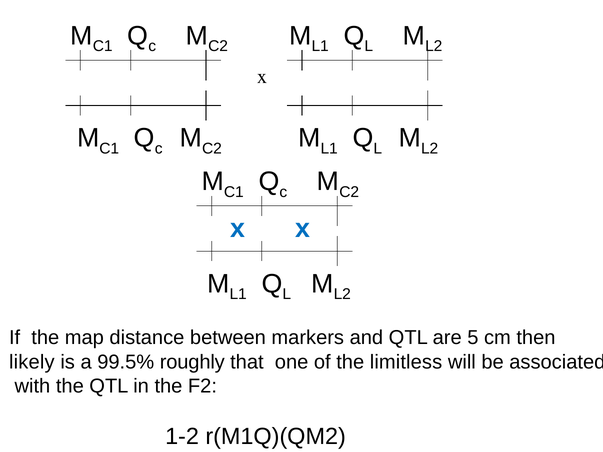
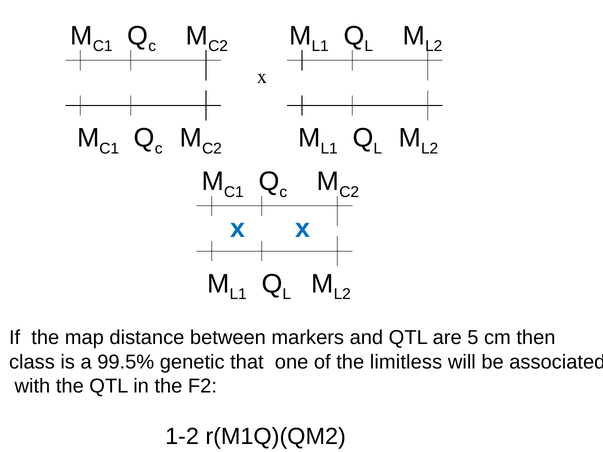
likely: likely -> class (32, 362)
roughly: roughly -> genetic (192, 362)
